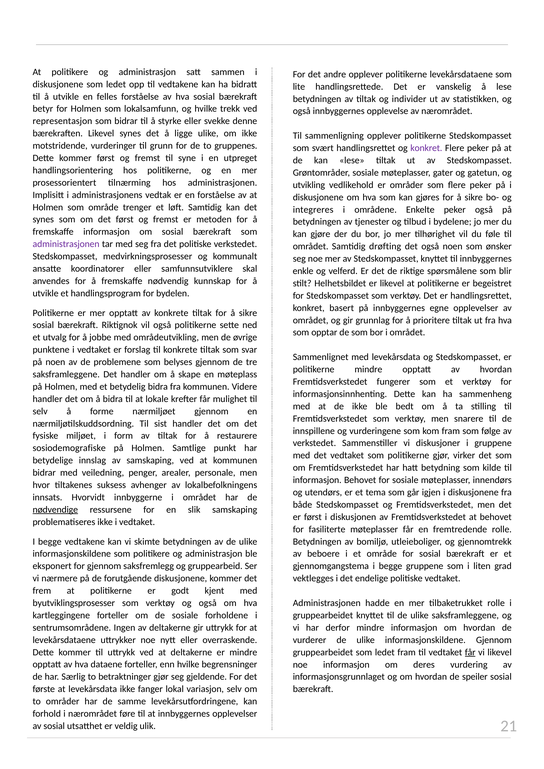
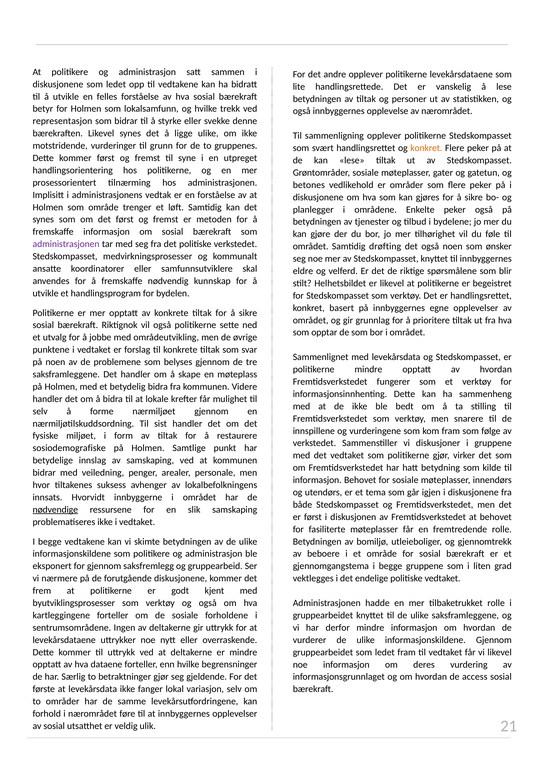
individer: individer -> personer (409, 99)
konkret colour: purple -> orange (426, 148)
utvikling: utvikling -> betones (309, 185)
integreres: integreres -> planlegger (313, 210)
enkle: enkle -> eldre (303, 271)
får underline: present -> none (470, 653)
speiler: speiler -> access (475, 678)
